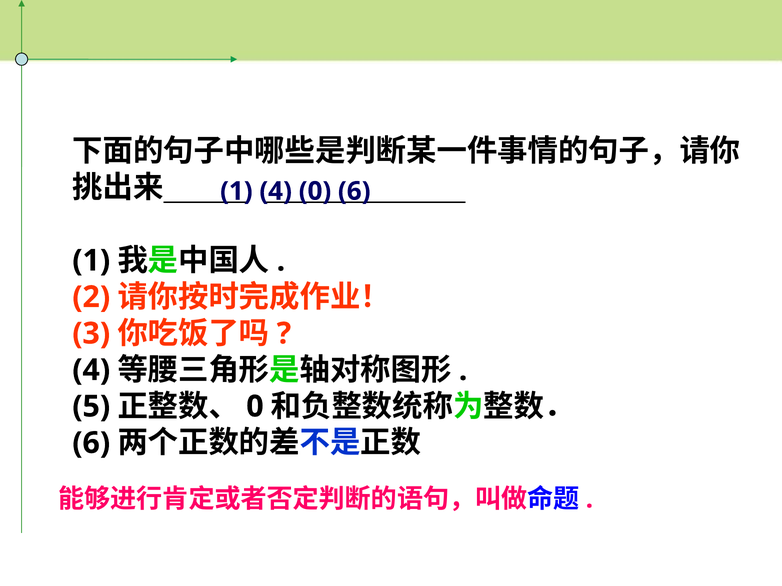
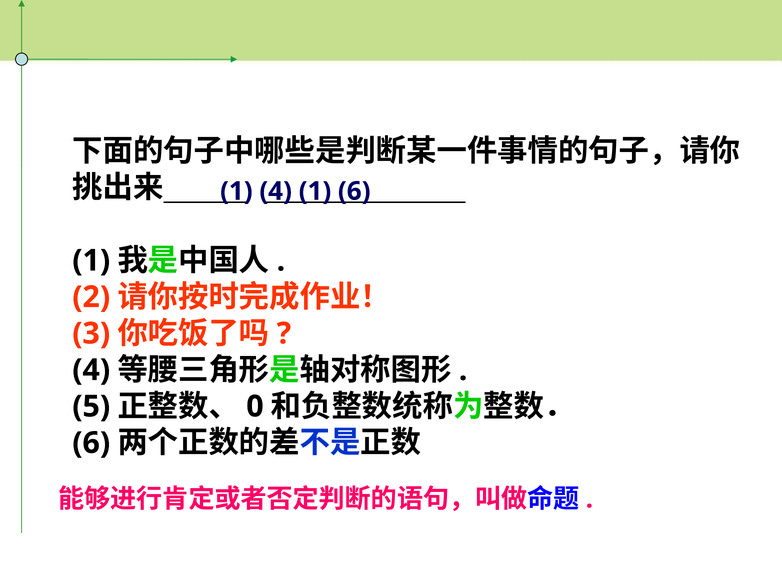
4 0: 0 -> 1 (315, 191)
